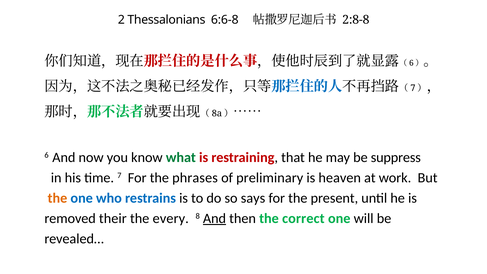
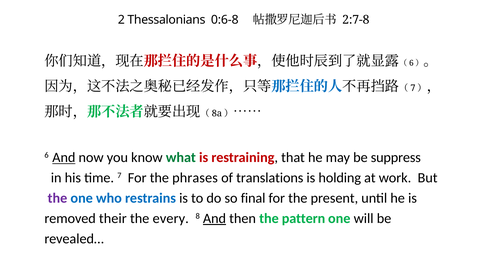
6:6-8: 6:6-8 -> 0:6-8 (225, 20)
2:8-8: 2:8-8 -> 2:7-8 (356, 20)
And underline: none -> present (64, 158)
preliminary: preliminary -> translations (270, 178)
heaven: heaven -> holding (340, 178)
the colour: orange -> purple (57, 198)
says: says -> final (253, 198)
correct: correct -> pattern (304, 218)
